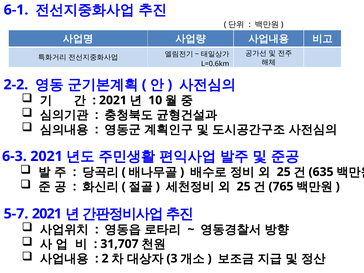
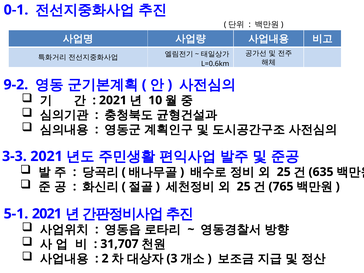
6-1: 6-1 -> 0-1 (16, 10)
2-2: 2-2 -> 9-2 (16, 85)
6-3: 6-3 -> 3-3 (14, 156)
5-7: 5-7 -> 5-1 (16, 214)
